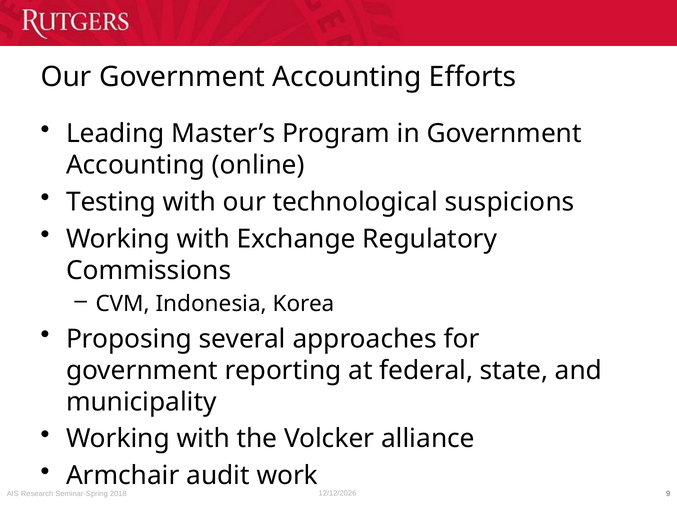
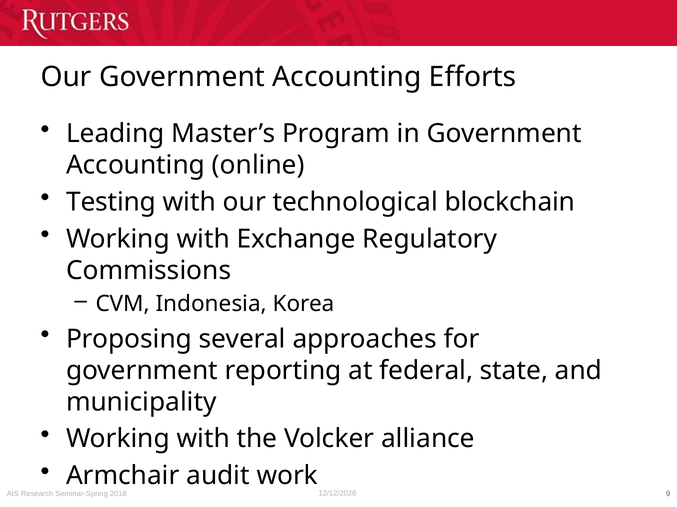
suspicions: suspicions -> blockchain (510, 202)
